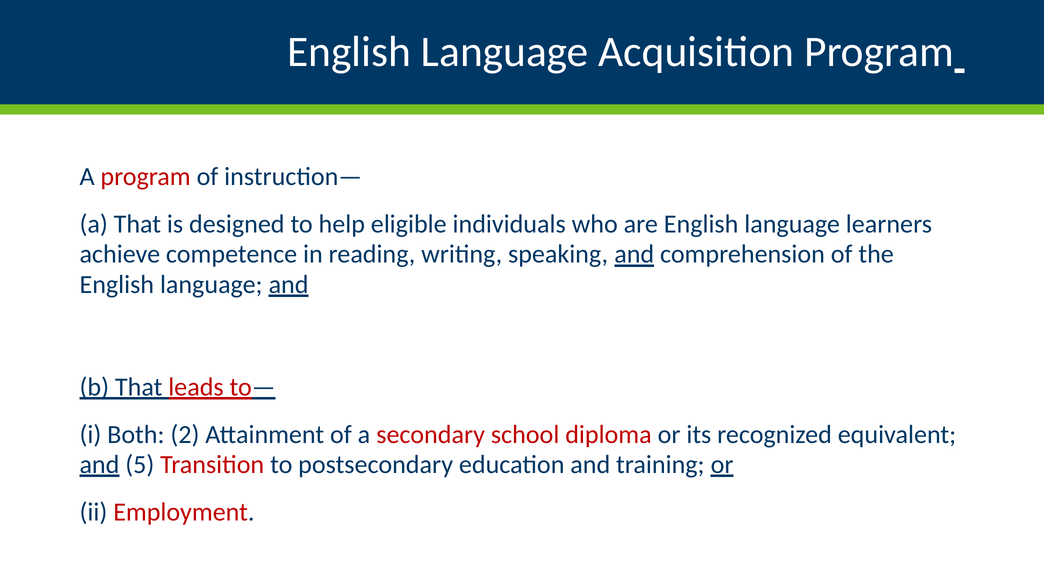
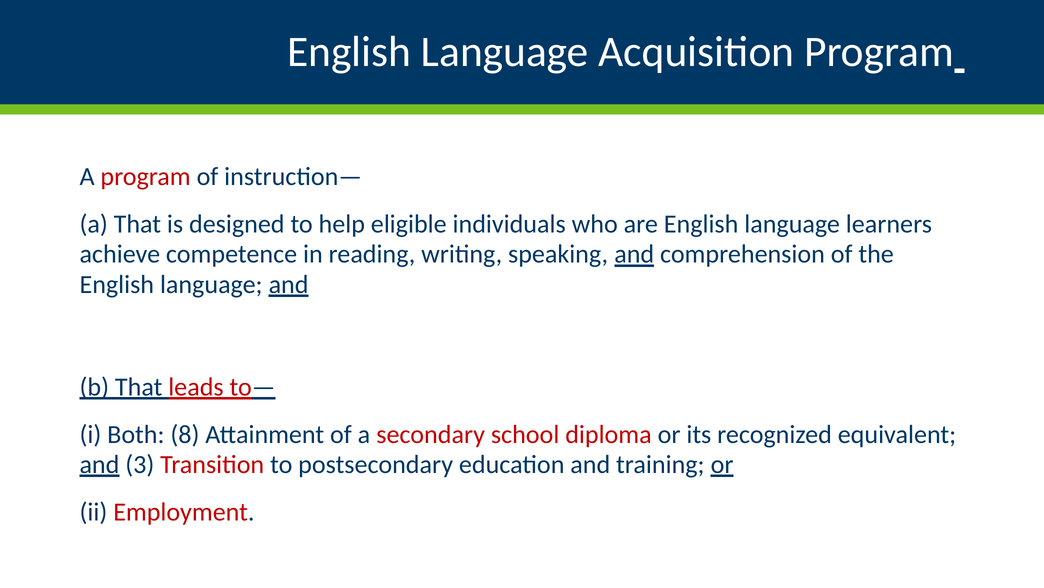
2: 2 -> 8 (185, 434)
5: 5 -> 3 (140, 464)
